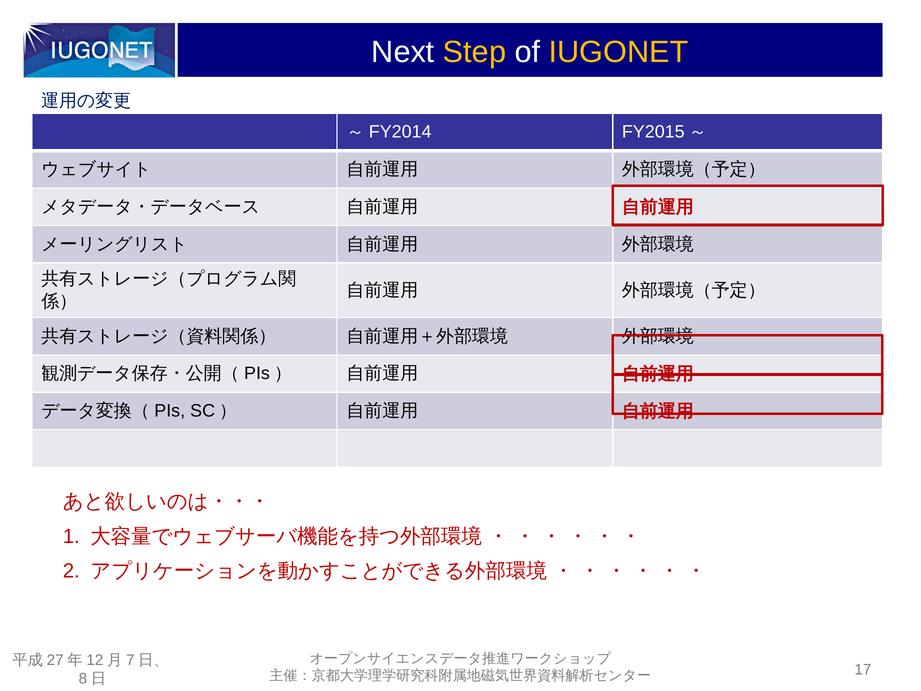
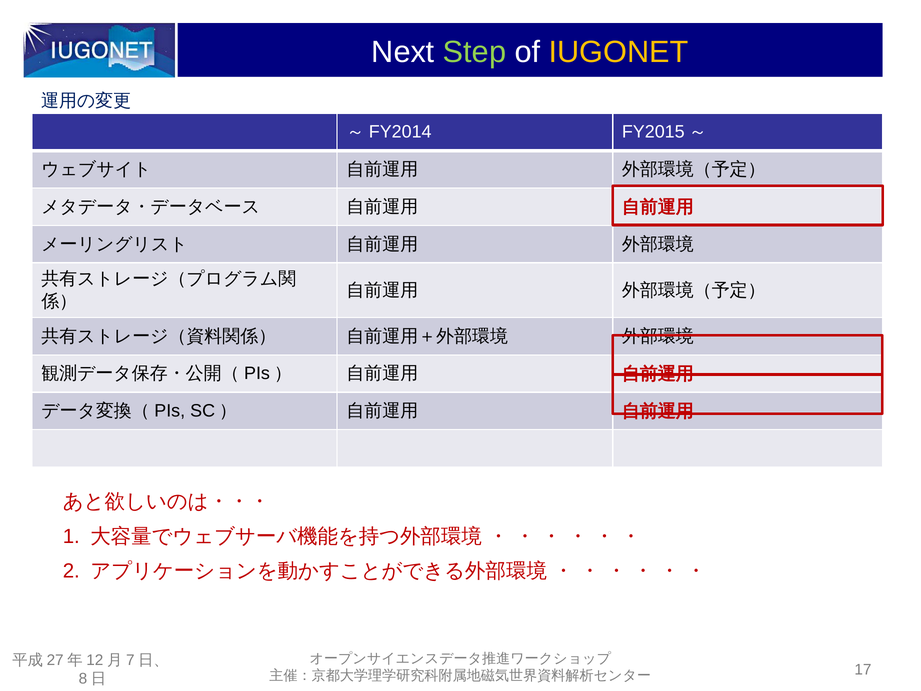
Step colour: yellow -> light green (475, 52)
